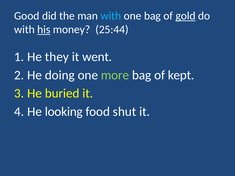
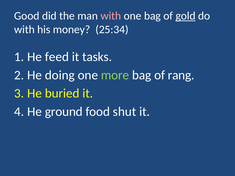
with colour: light blue -> pink (111, 16)
his underline: present -> none (44, 30)
25:44: 25:44 -> 25:34 (112, 30)
they: they -> feed (57, 57)
went: went -> tasks (97, 57)
kept: kept -> rang (181, 75)
looking: looking -> ground (64, 112)
